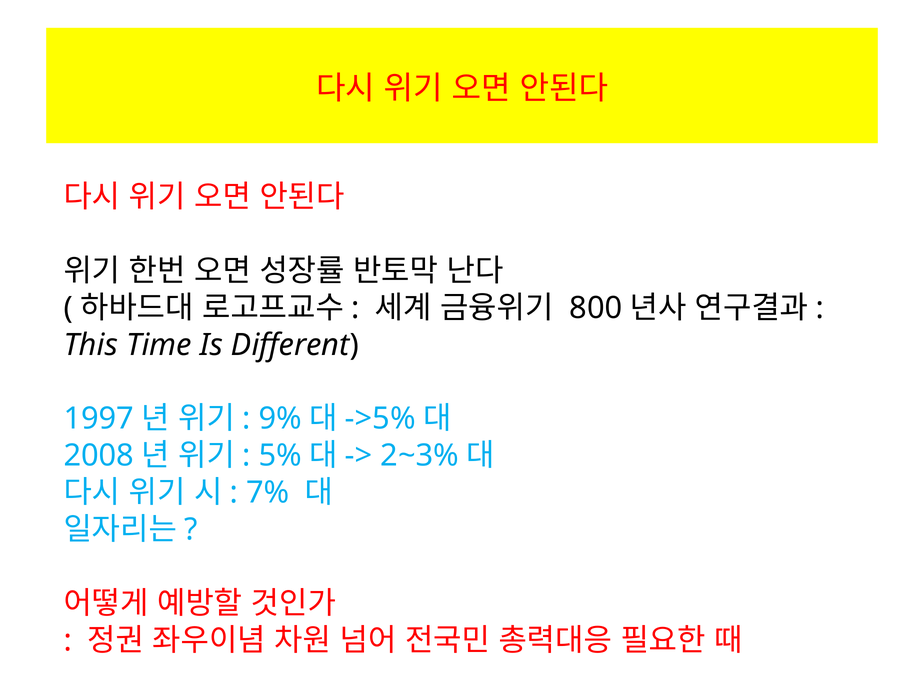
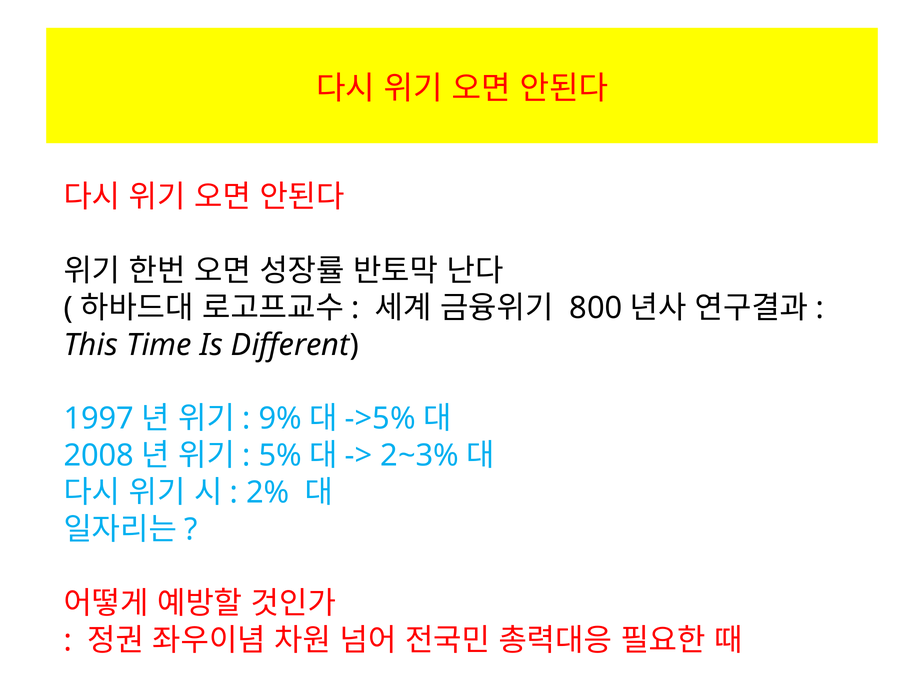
7%: 7% -> 2% (268, 493)
